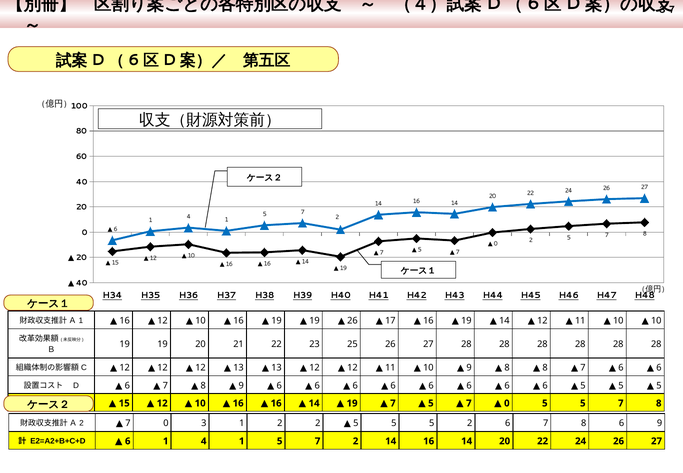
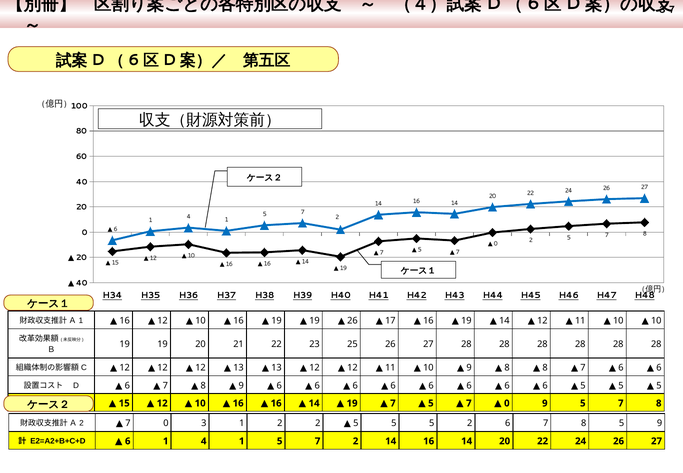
0 5: 5 -> 9 (545, 403)
8 6: 6 -> 5 (622, 423)
